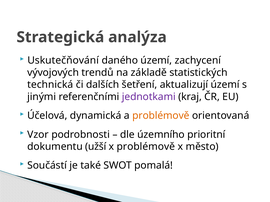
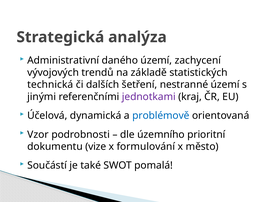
Uskutečňování: Uskutečňování -> Administrativní (63, 61)
aktualizují: aktualizují -> nestranné (184, 85)
problémově colour: orange -> blue (161, 116)
užší: užší -> vize (96, 147)
x problémově: problémově -> formulování (146, 147)
